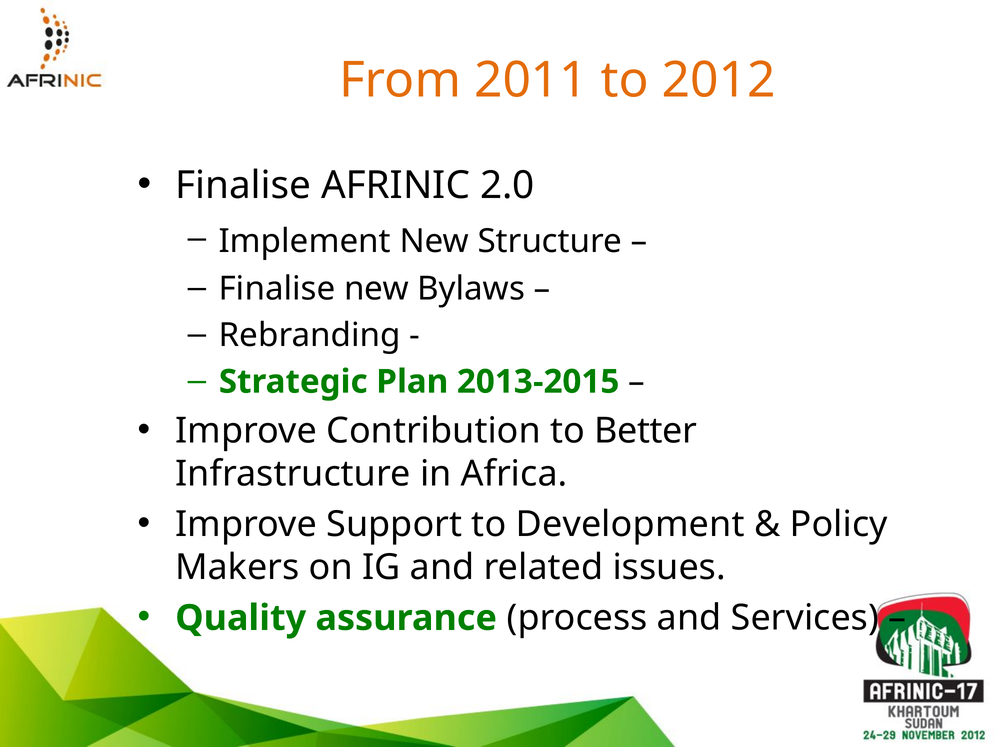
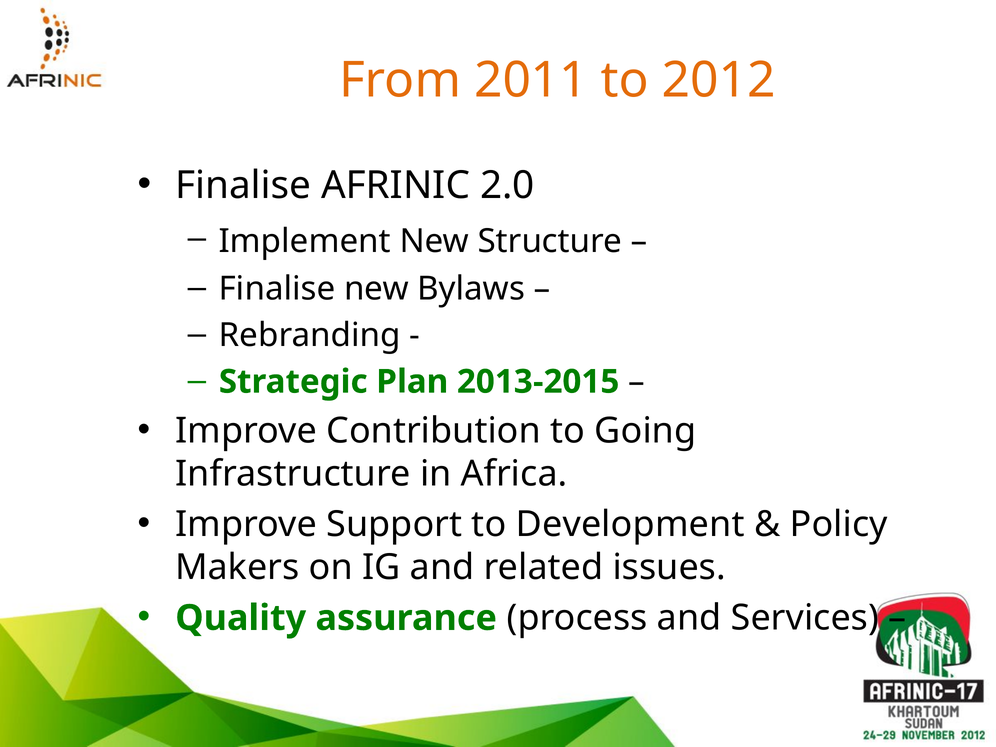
Better: Better -> Going (645, 431)
